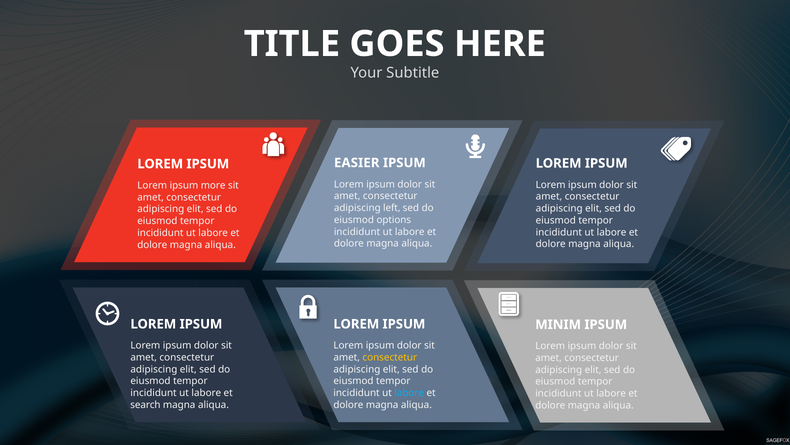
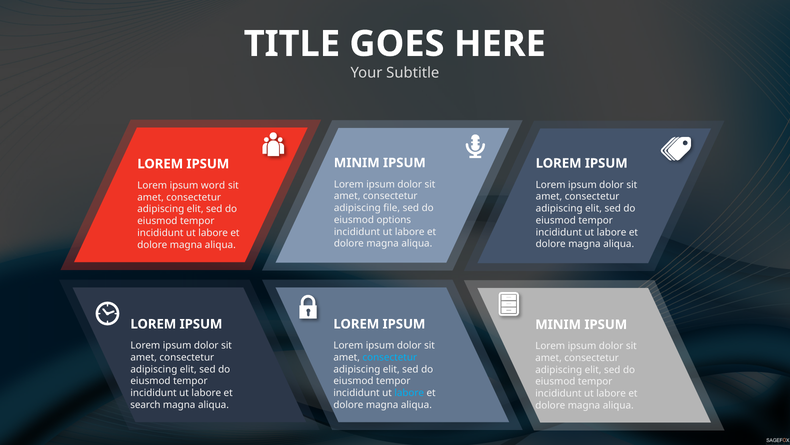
EASIER: EASIER -> MINIM (357, 163)
more: more -> word (213, 185)
left: left -> file (392, 208)
consectetur colour: yellow -> light blue (390, 357)
